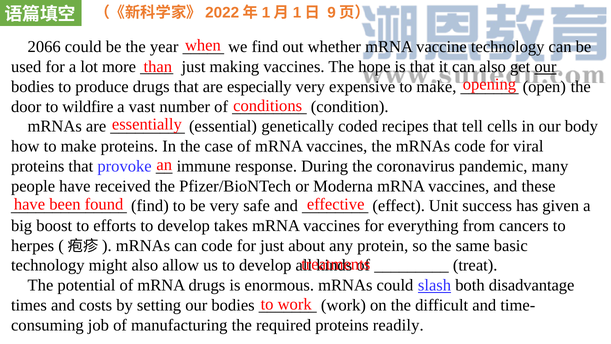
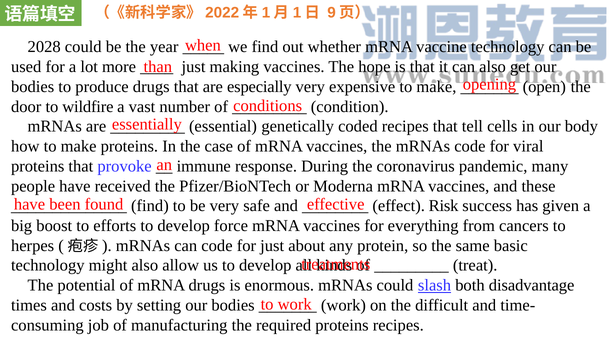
2066: 2066 -> 2028 (44, 47)
our underline: present -> none (545, 67)
Unit: Unit -> Risk (444, 206)
takes: takes -> force (231, 226)
proteins readily: readily -> recipes (398, 325)
